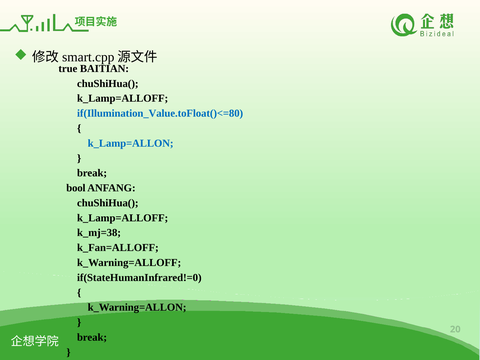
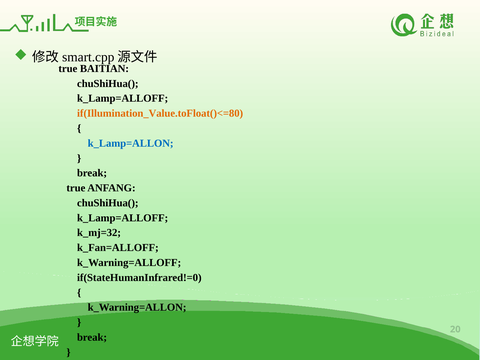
if(Illumination_Value.toFloat()<=80 colour: blue -> orange (160, 113)
bool: bool -> true (76, 188)
k_mj=38: k_mj=38 -> k_mj=32 (99, 233)
